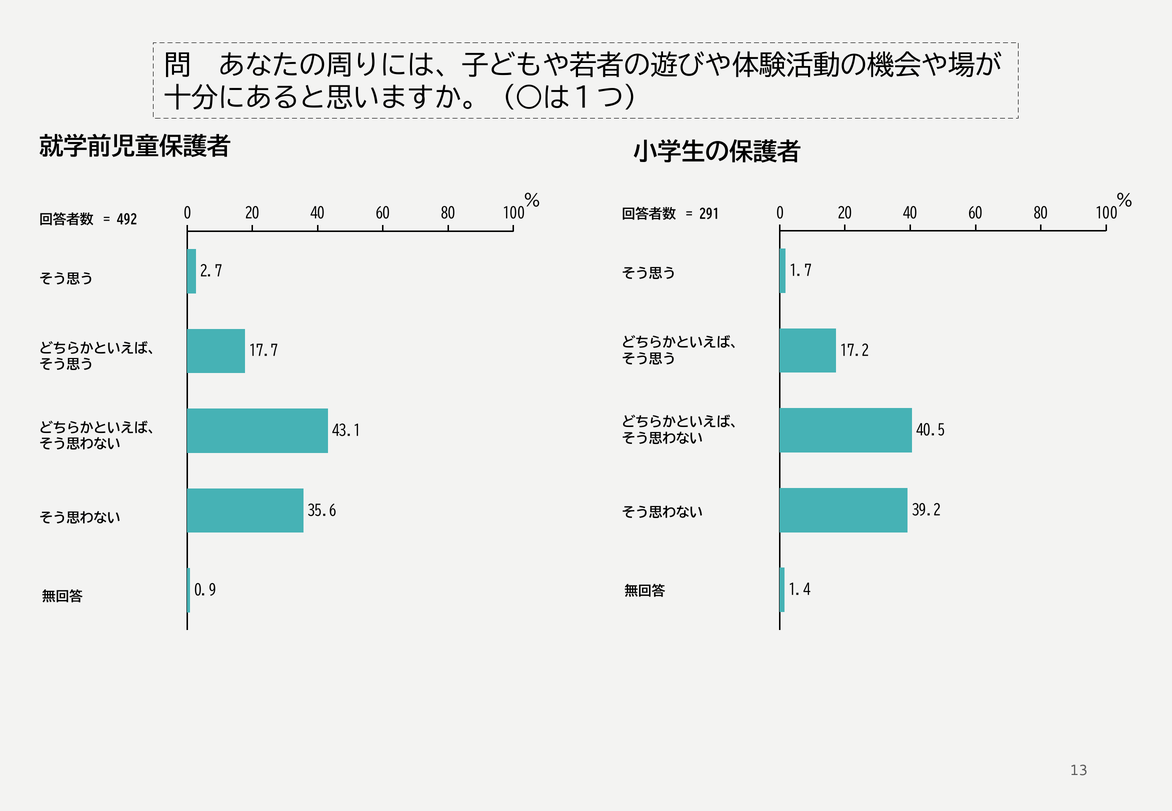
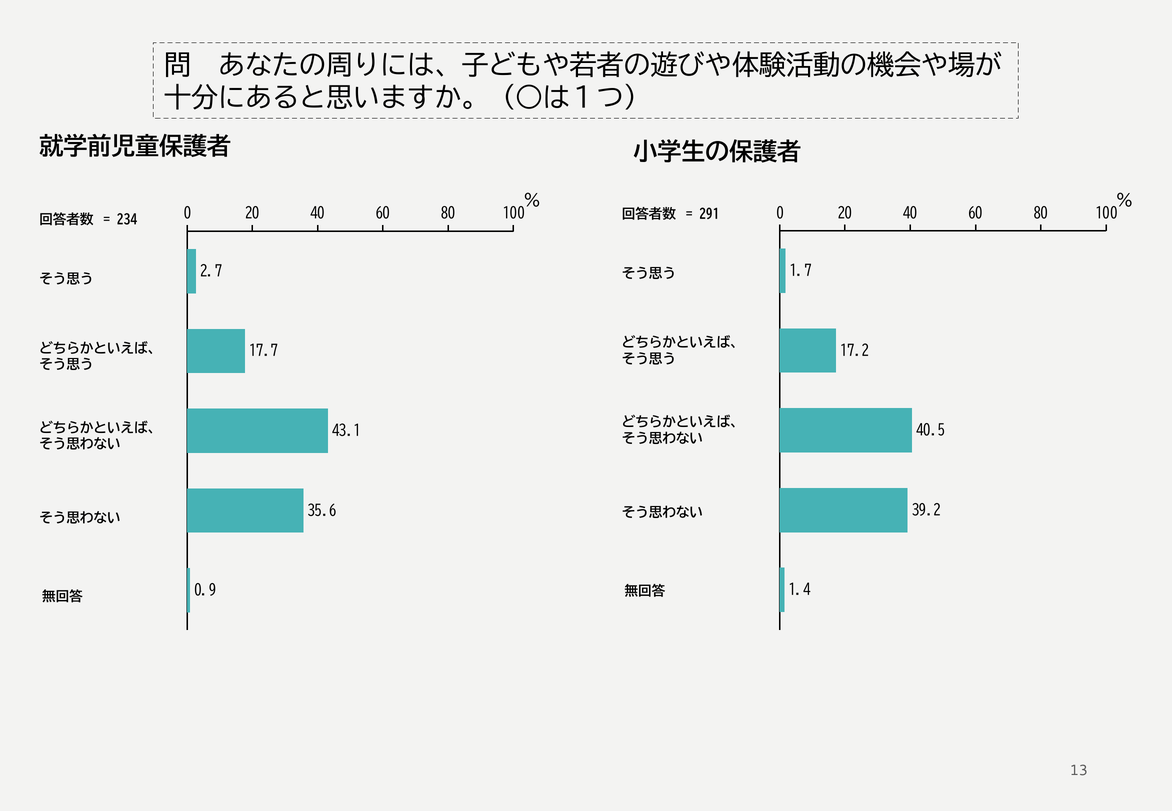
492: 492 -> 234 (127, 220)
